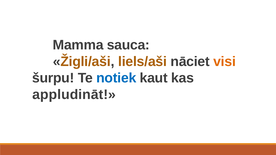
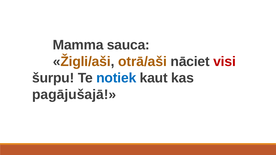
liels/aši: liels/aši -> otrā/aši (143, 62)
visi colour: orange -> red (225, 62)
appludināt: appludināt -> pagājušajā (74, 95)
